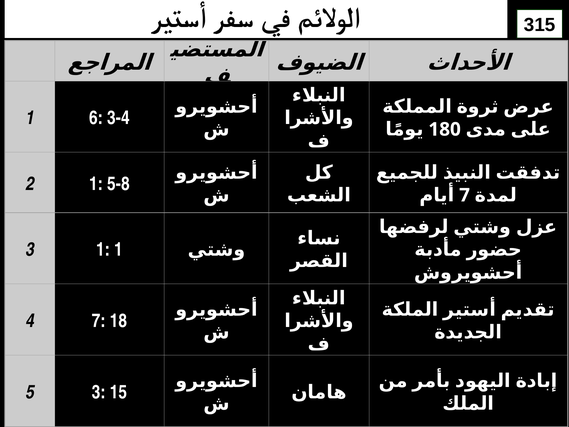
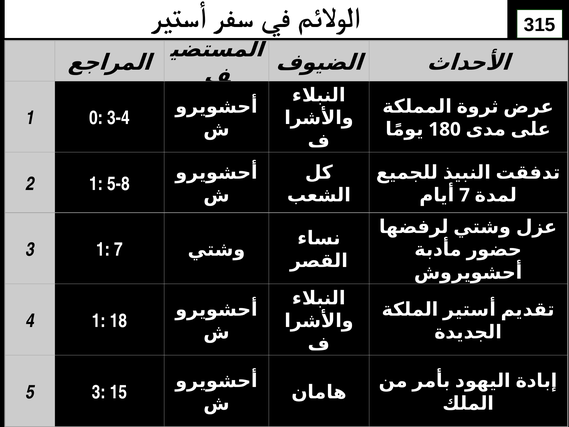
6: 6 -> 0 (96, 118)
1 1: 1 -> 7 (119, 250)
4 7: 7 -> 1 (99, 321)
